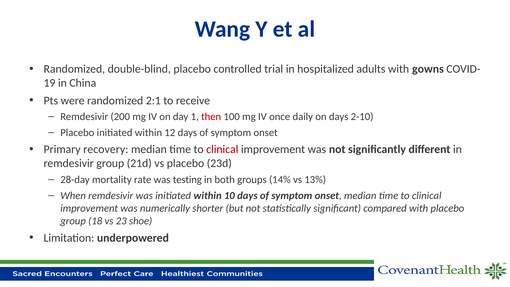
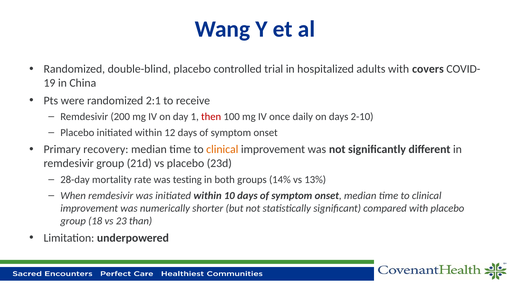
gowns: gowns -> covers (428, 69)
clinical colour: red -> orange (222, 149)
shoe: shoe -> than (141, 221)
